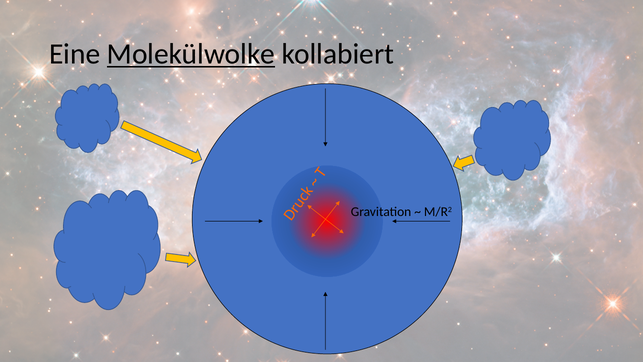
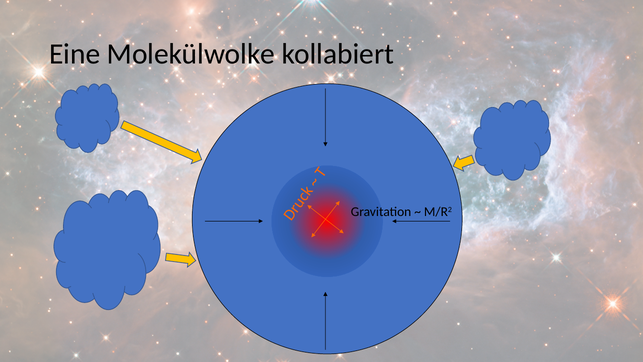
Molekülwolke underline: present -> none (191, 54)
